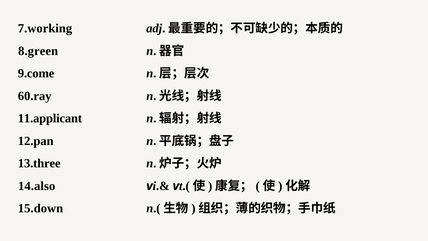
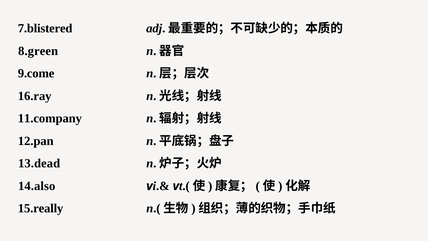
7.working: 7.working -> 7.blistered (45, 28)
60.ray: 60.ray -> 16.ray (35, 96)
11.applicant: 11.applicant -> 11.company (50, 118)
13.three: 13.three -> 13.dead (39, 163)
15.down: 15.down -> 15.really (41, 208)
